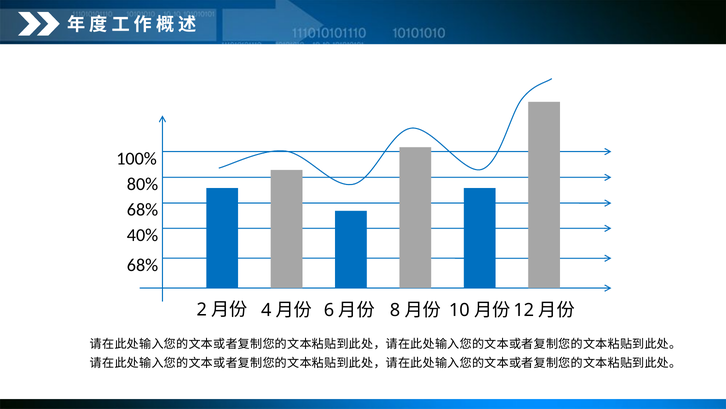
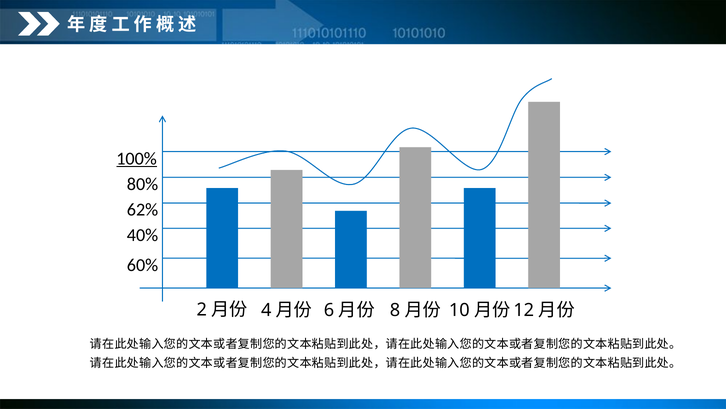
100% underline: none -> present (137, 158)
68%: 68% -> 62% (143, 210)
68%: 68% -> 60% (143, 265)
